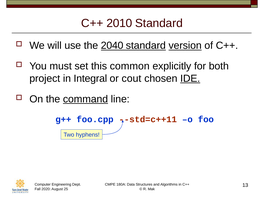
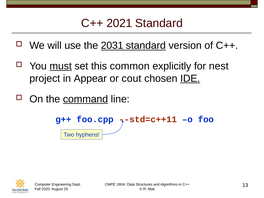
2010: 2010 -> 2021 (119, 23)
2040: 2040 -> 2031 (112, 46)
version underline: present -> none (185, 46)
must underline: none -> present (61, 66)
both: both -> nest (219, 66)
Integral: Integral -> Appear (90, 78)
